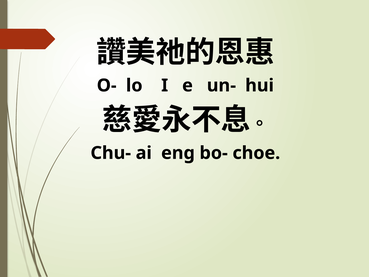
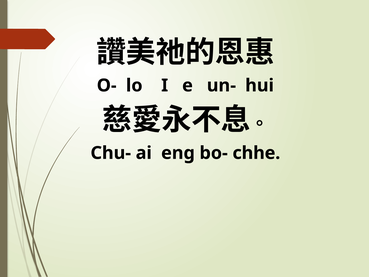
choe: choe -> chhe (256, 153)
